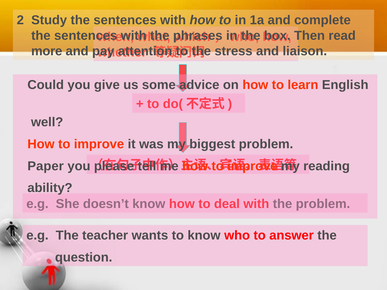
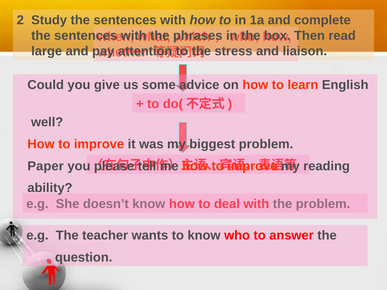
more: more -> large (47, 51)
